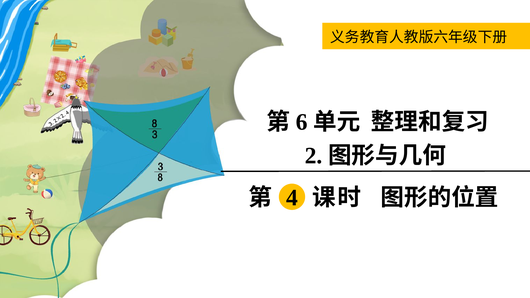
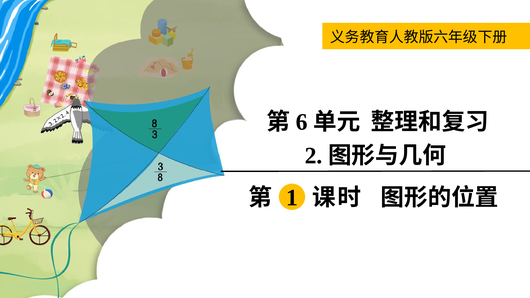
4: 4 -> 1 (292, 198)
